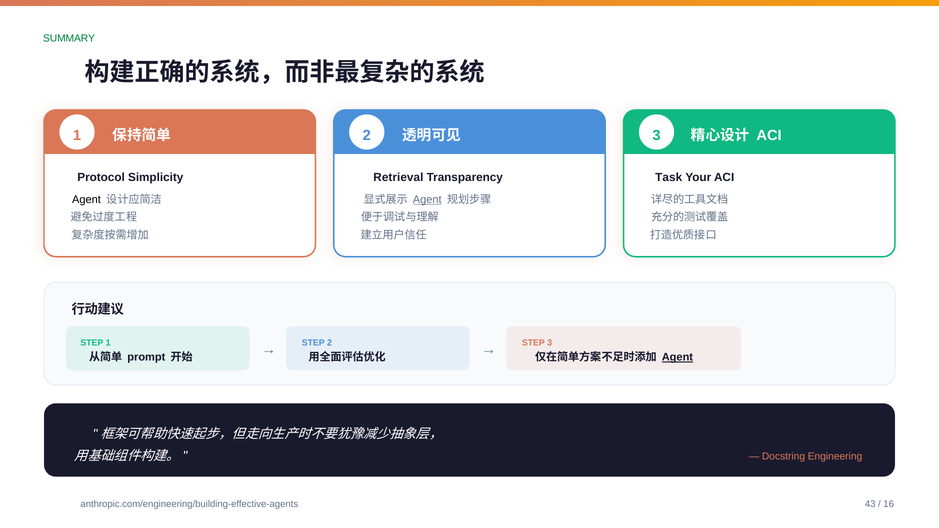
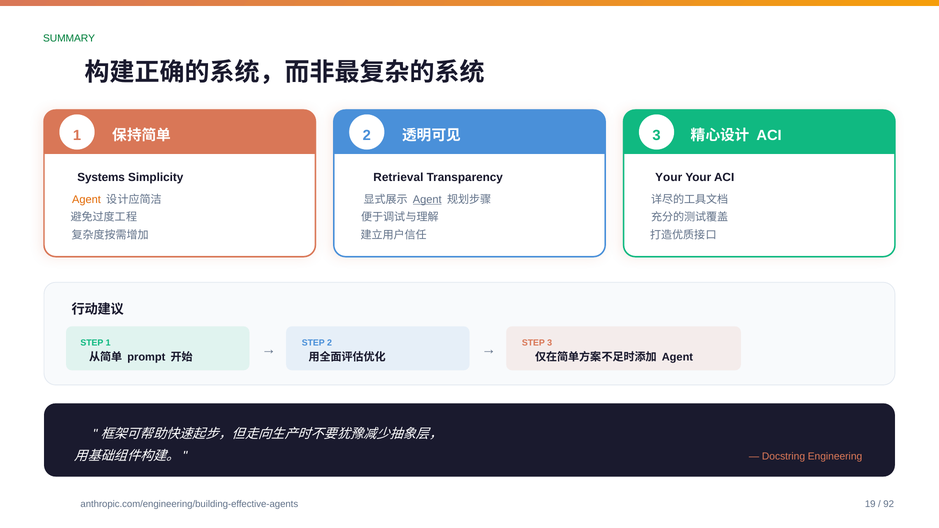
Protocol: Protocol -> Systems (101, 178)
Task: Task -> Your (669, 178)
Agent colour: black -> orange (86, 200)
Agent underline: present -> none (677, 357)
43: 43 -> 19 (870, 504)
16: 16 -> 92 (889, 504)
